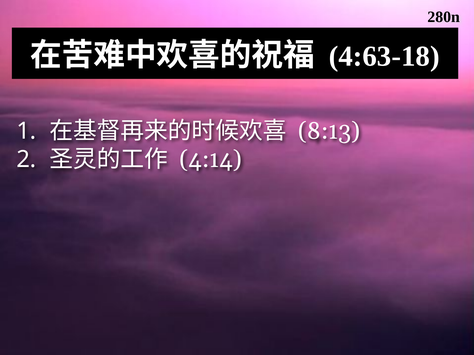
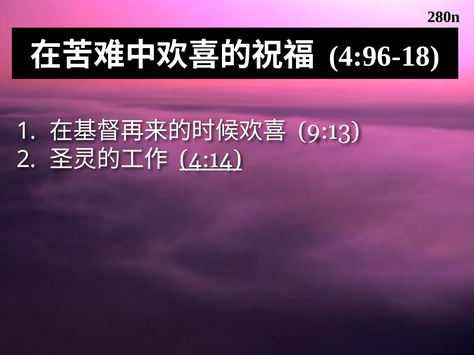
4:63-18: 4:63-18 -> 4:96-18 (384, 56)
8:13: 8:13 -> 9:13 (329, 131)
4:14 underline: none -> present (211, 160)
